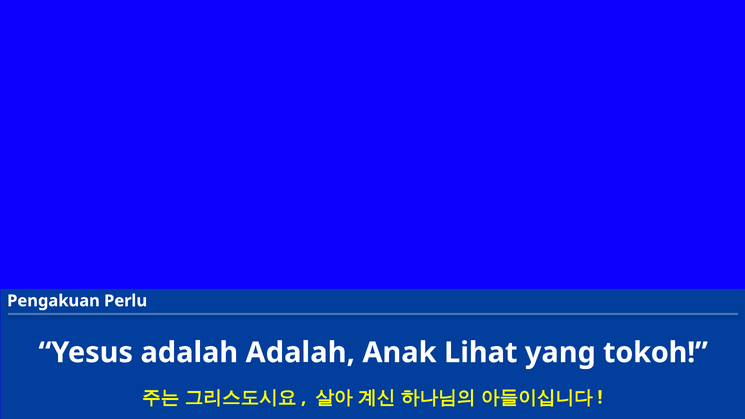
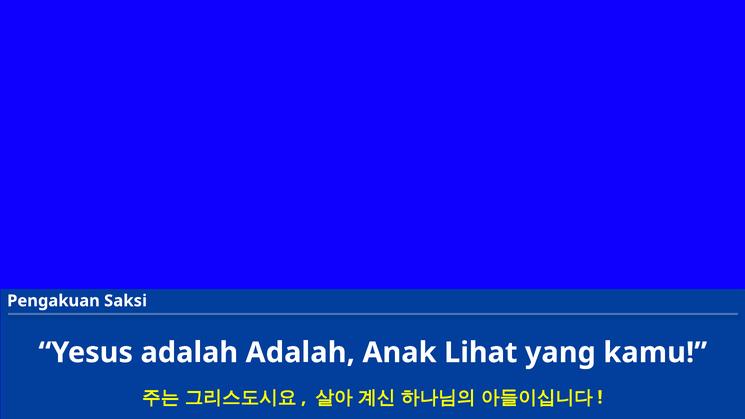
Perlu: Perlu -> Saksi (126, 301)
tokoh: tokoh -> kamu (655, 353)
